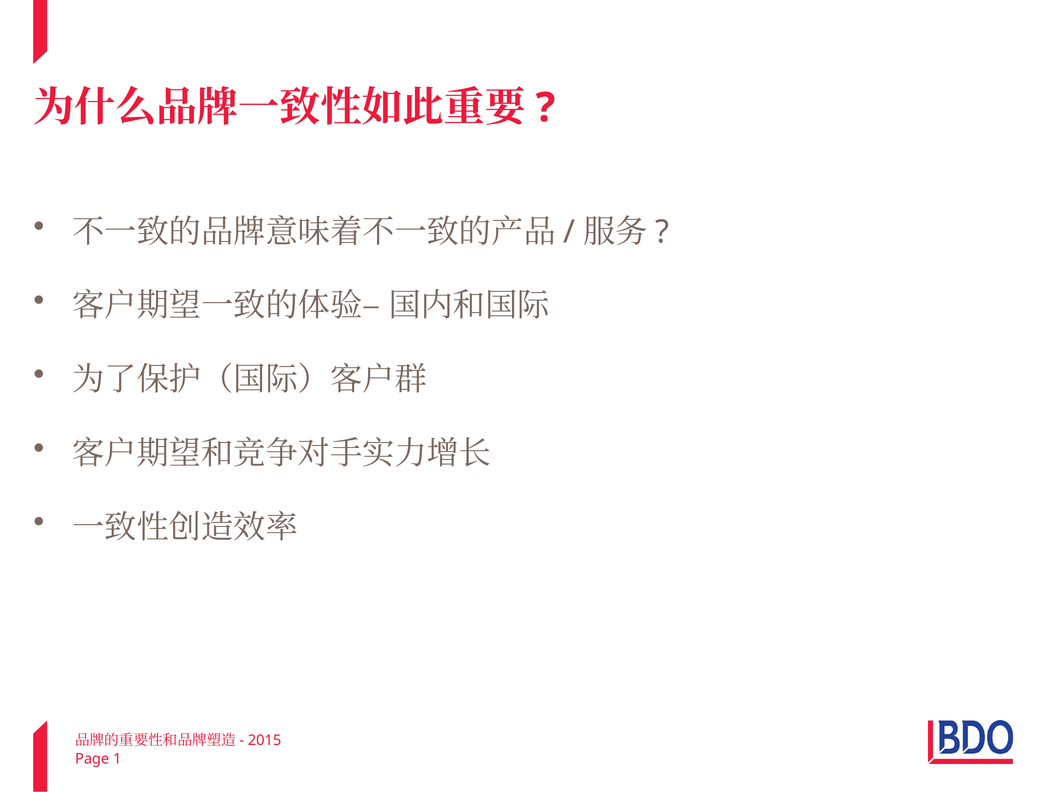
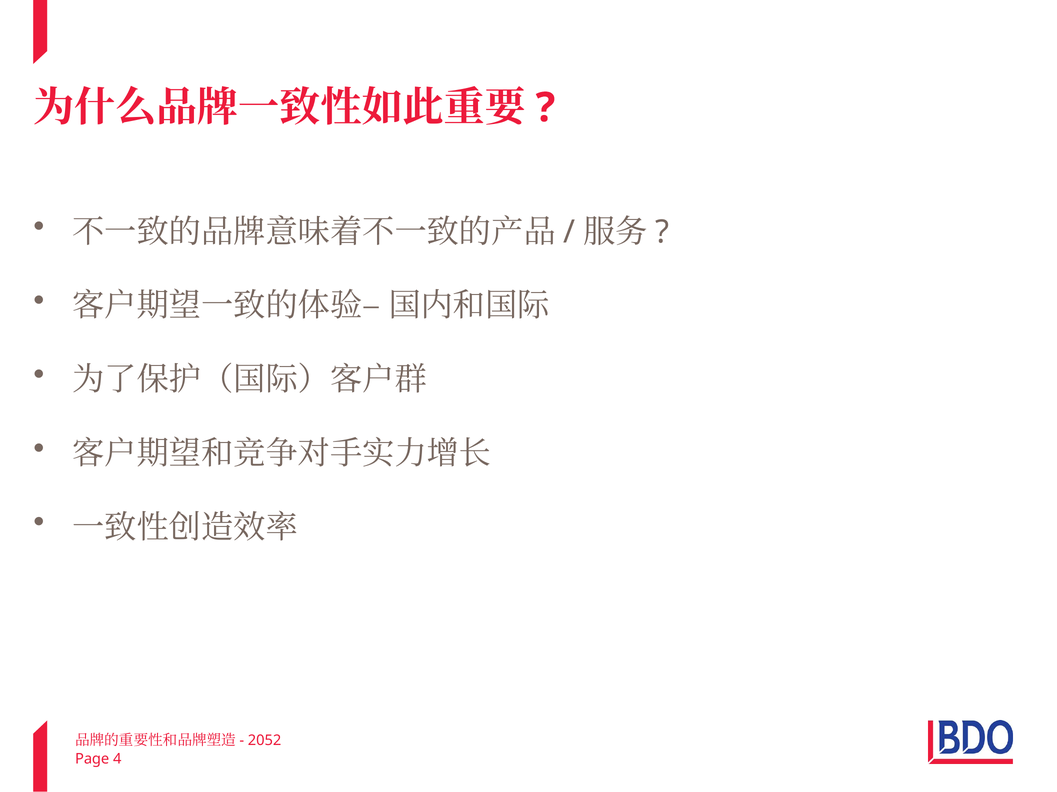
2015: 2015 -> 2052 (265, 741)
1: 1 -> 4 (117, 760)
